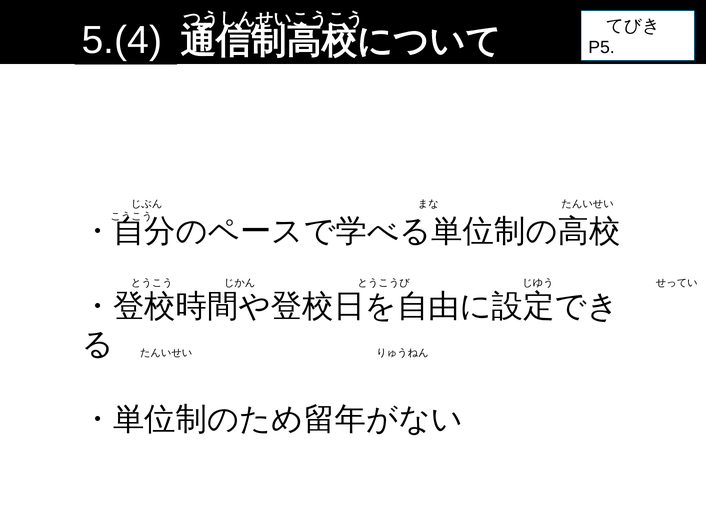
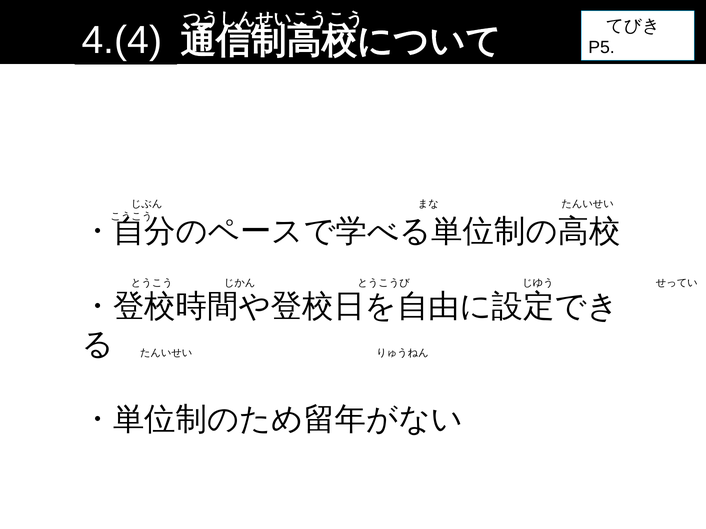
5.(4: 5.(4 -> 4.(4 (122, 40)
